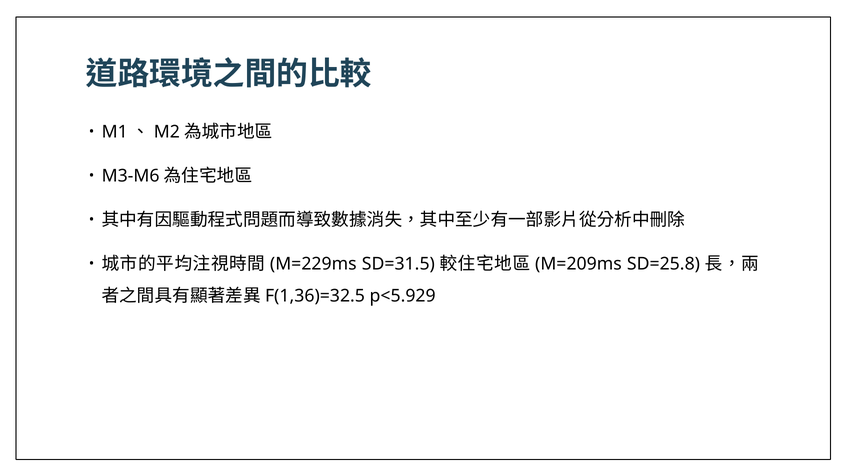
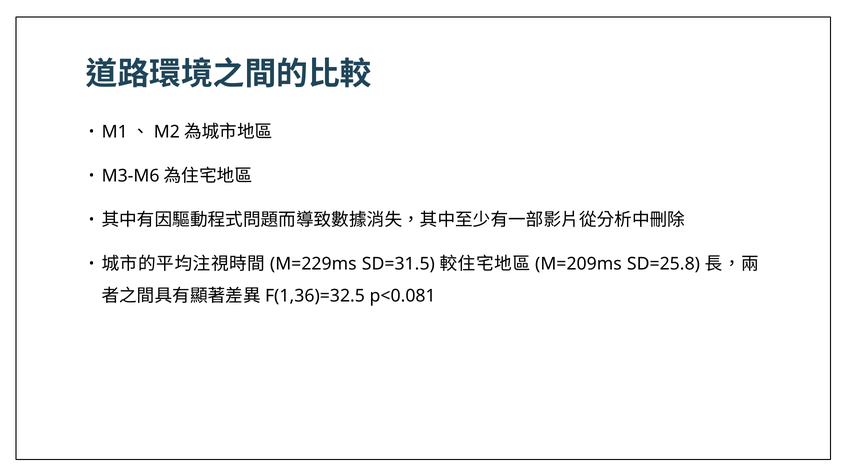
p<5.929: p<5.929 -> p<0.081 (403, 296)
